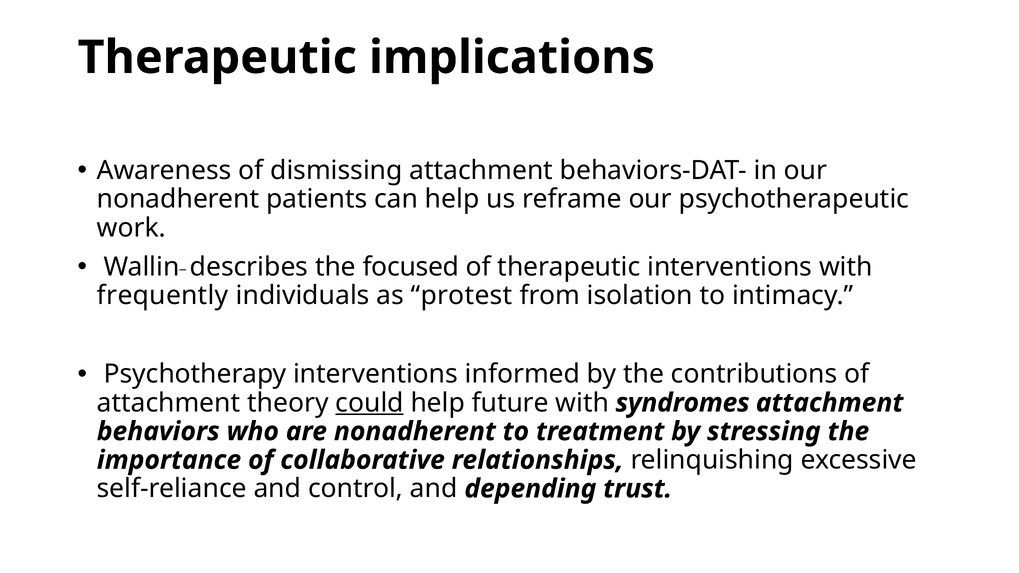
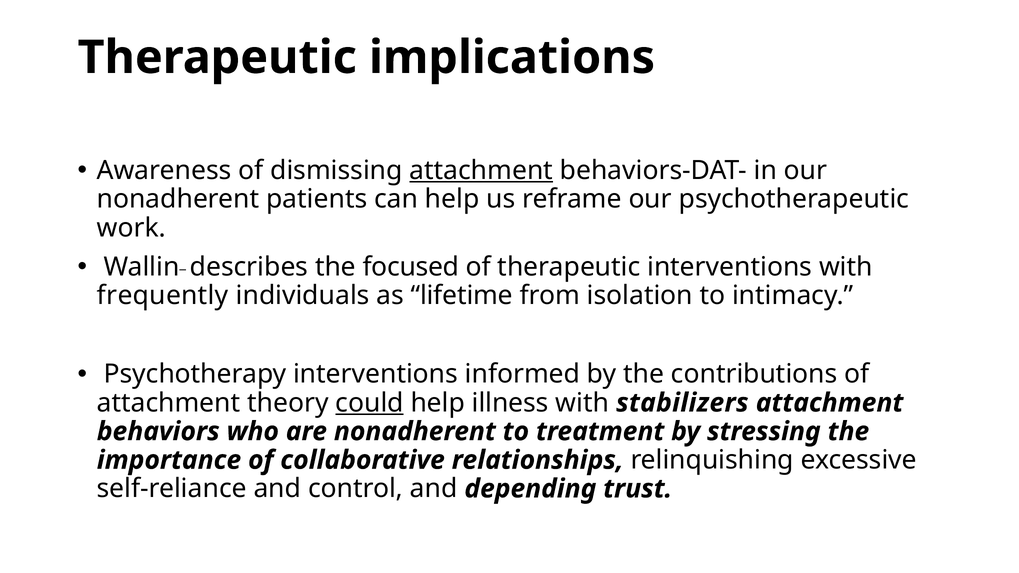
attachment underline: none -> present (481, 171)
protest: protest -> lifetime (462, 296)
future: future -> illness (510, 403)
syndromes: syndromes -> stabilizers (682, 403)
